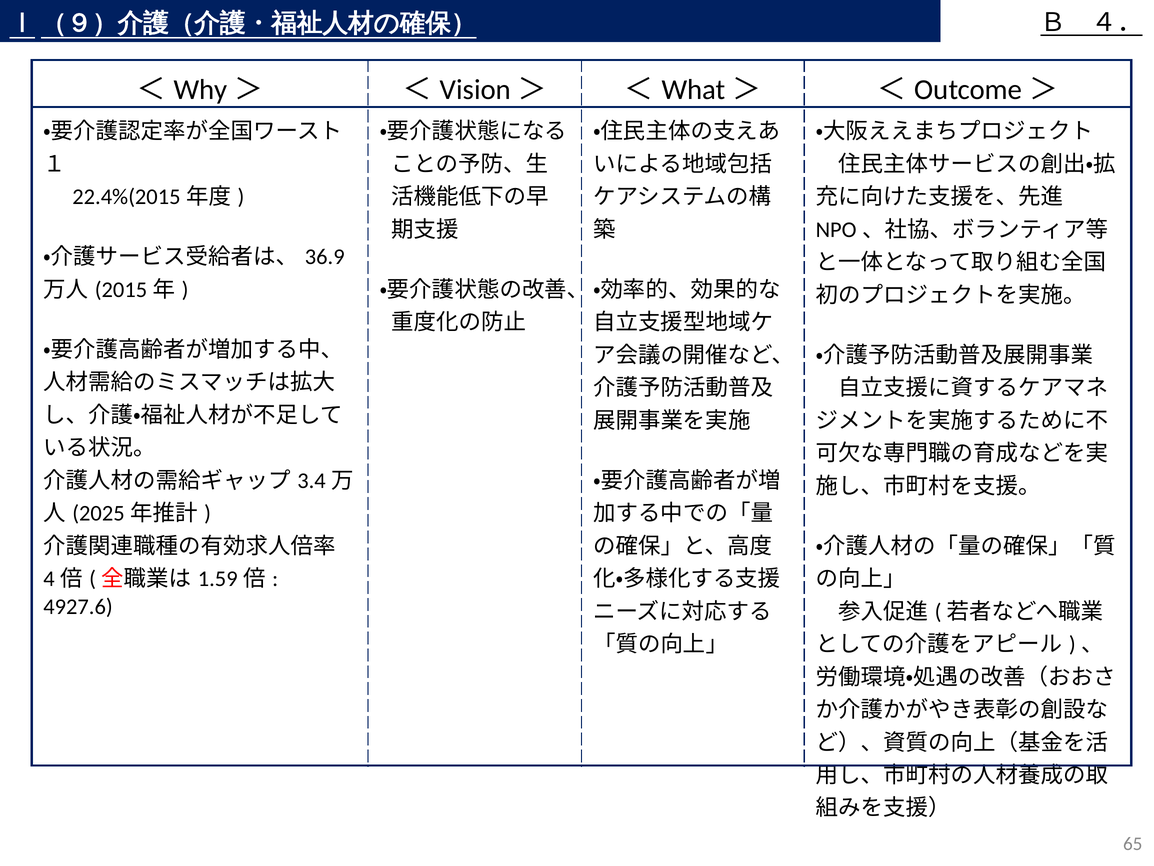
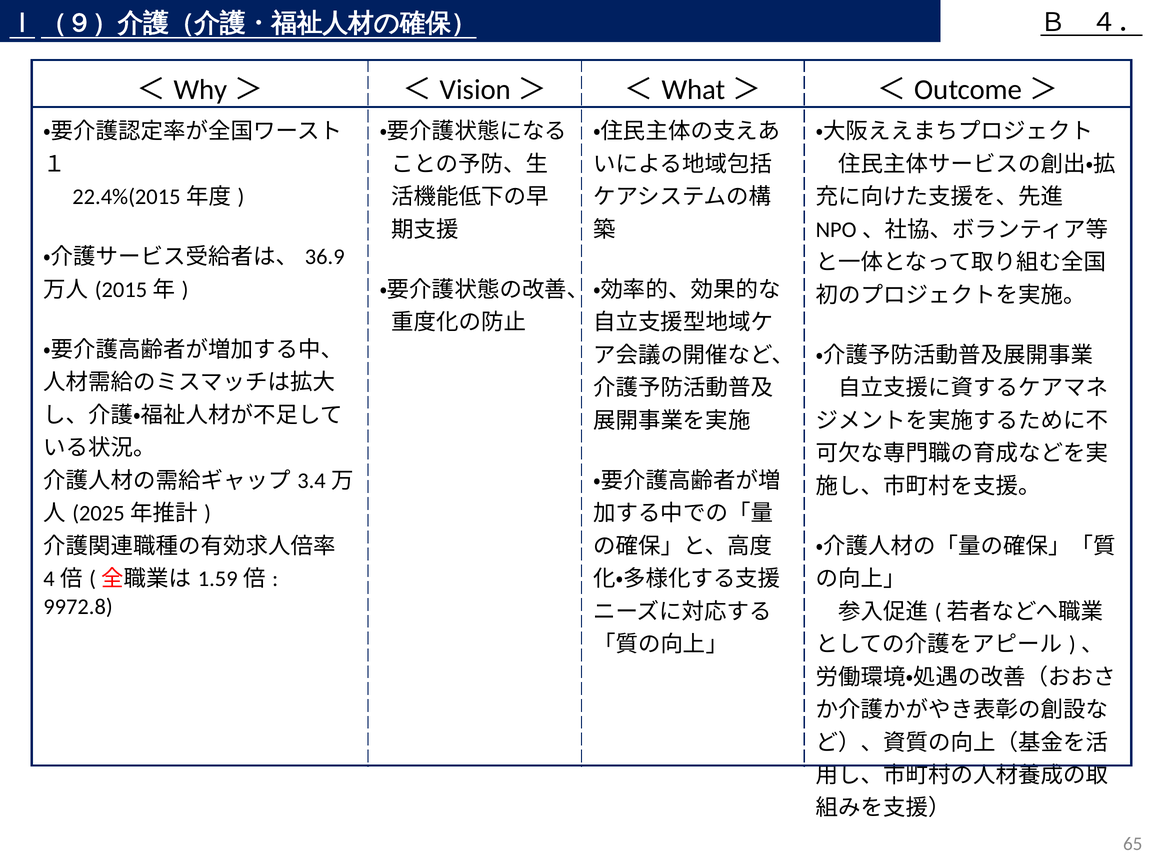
4927.6: 4927.6 -> 9972.8 (78, 607)
